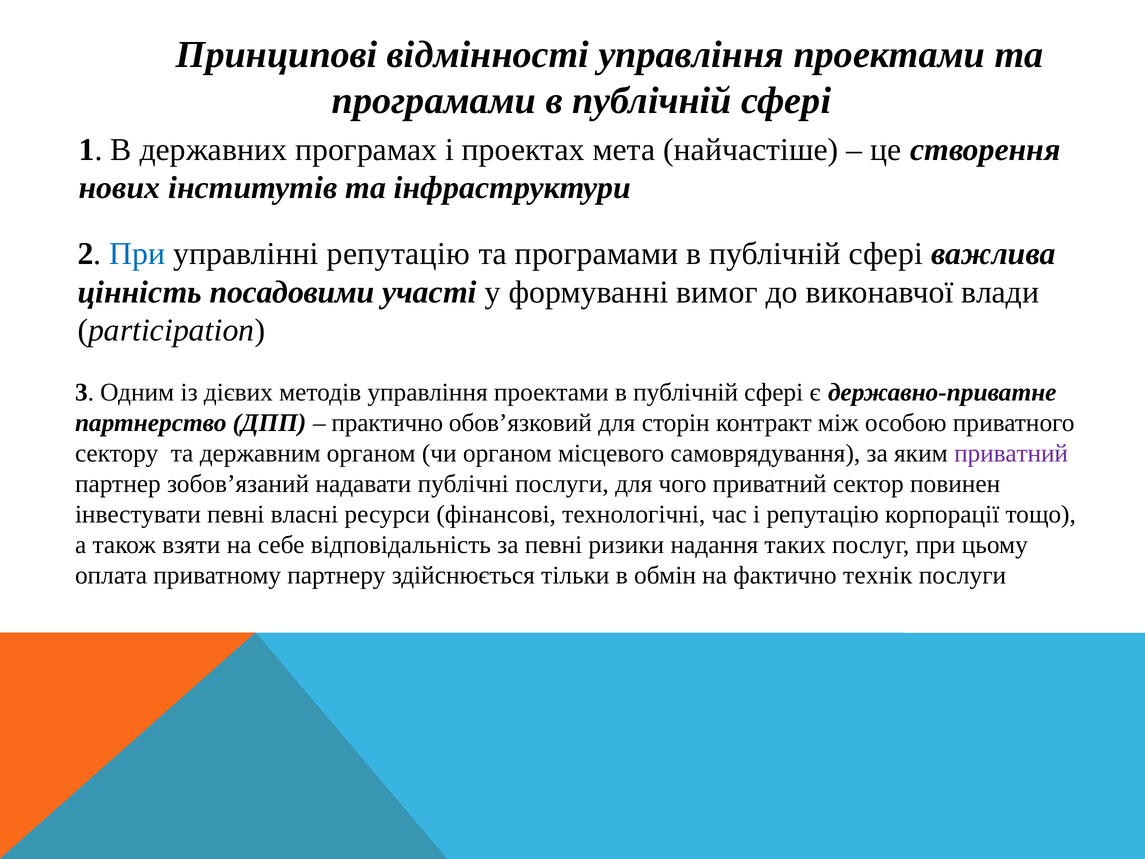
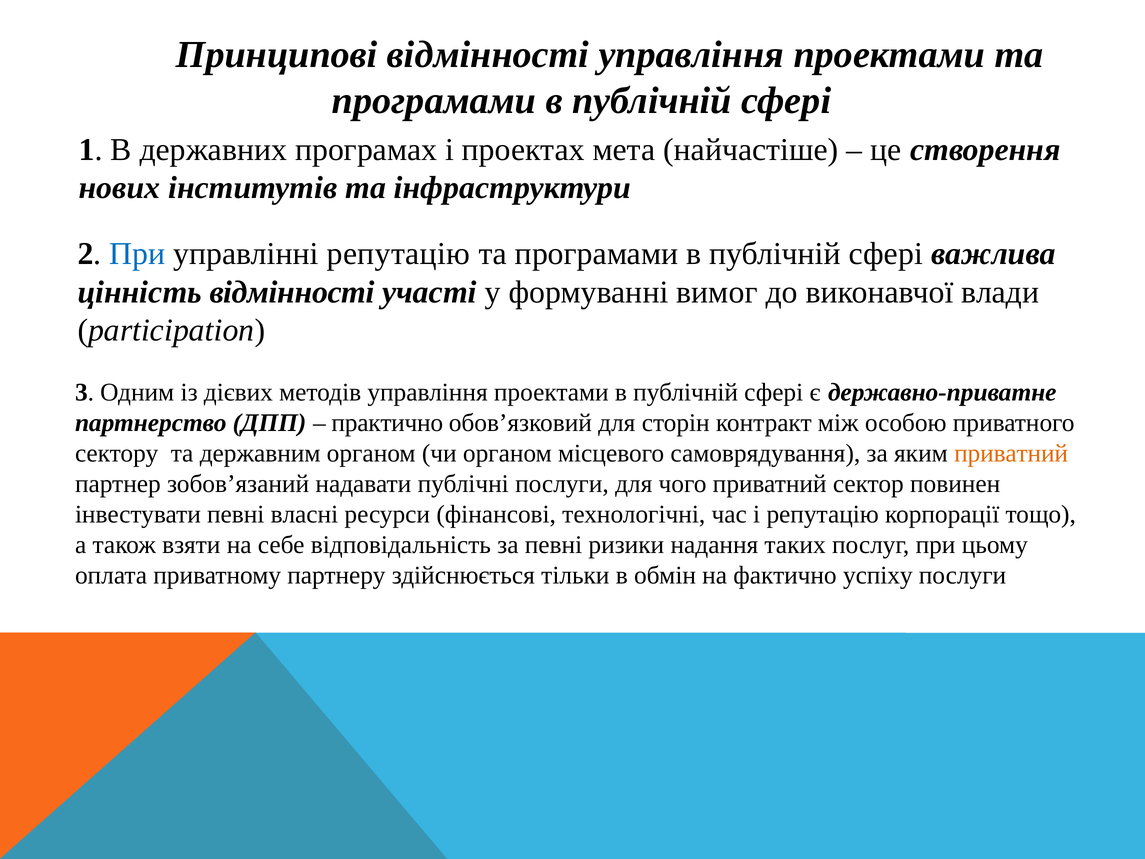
цінність посадовими: посадовими -> відмінності (292, 292)
приватний colour: purple -> orange (1011, 453)
технік: технік -> успіху (878, 575)
